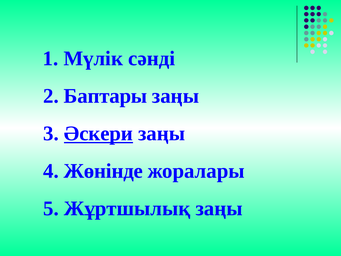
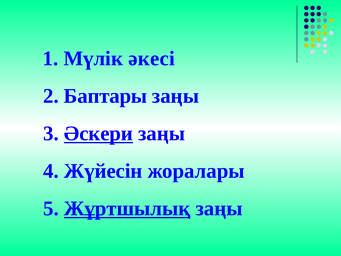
сәнді: сәнді -> әкесі (152, 58)
Жөнінде: Жөнінде -> Жүйесін (103, 171)
Жұртшылық underline: none -> present (127, 208)
